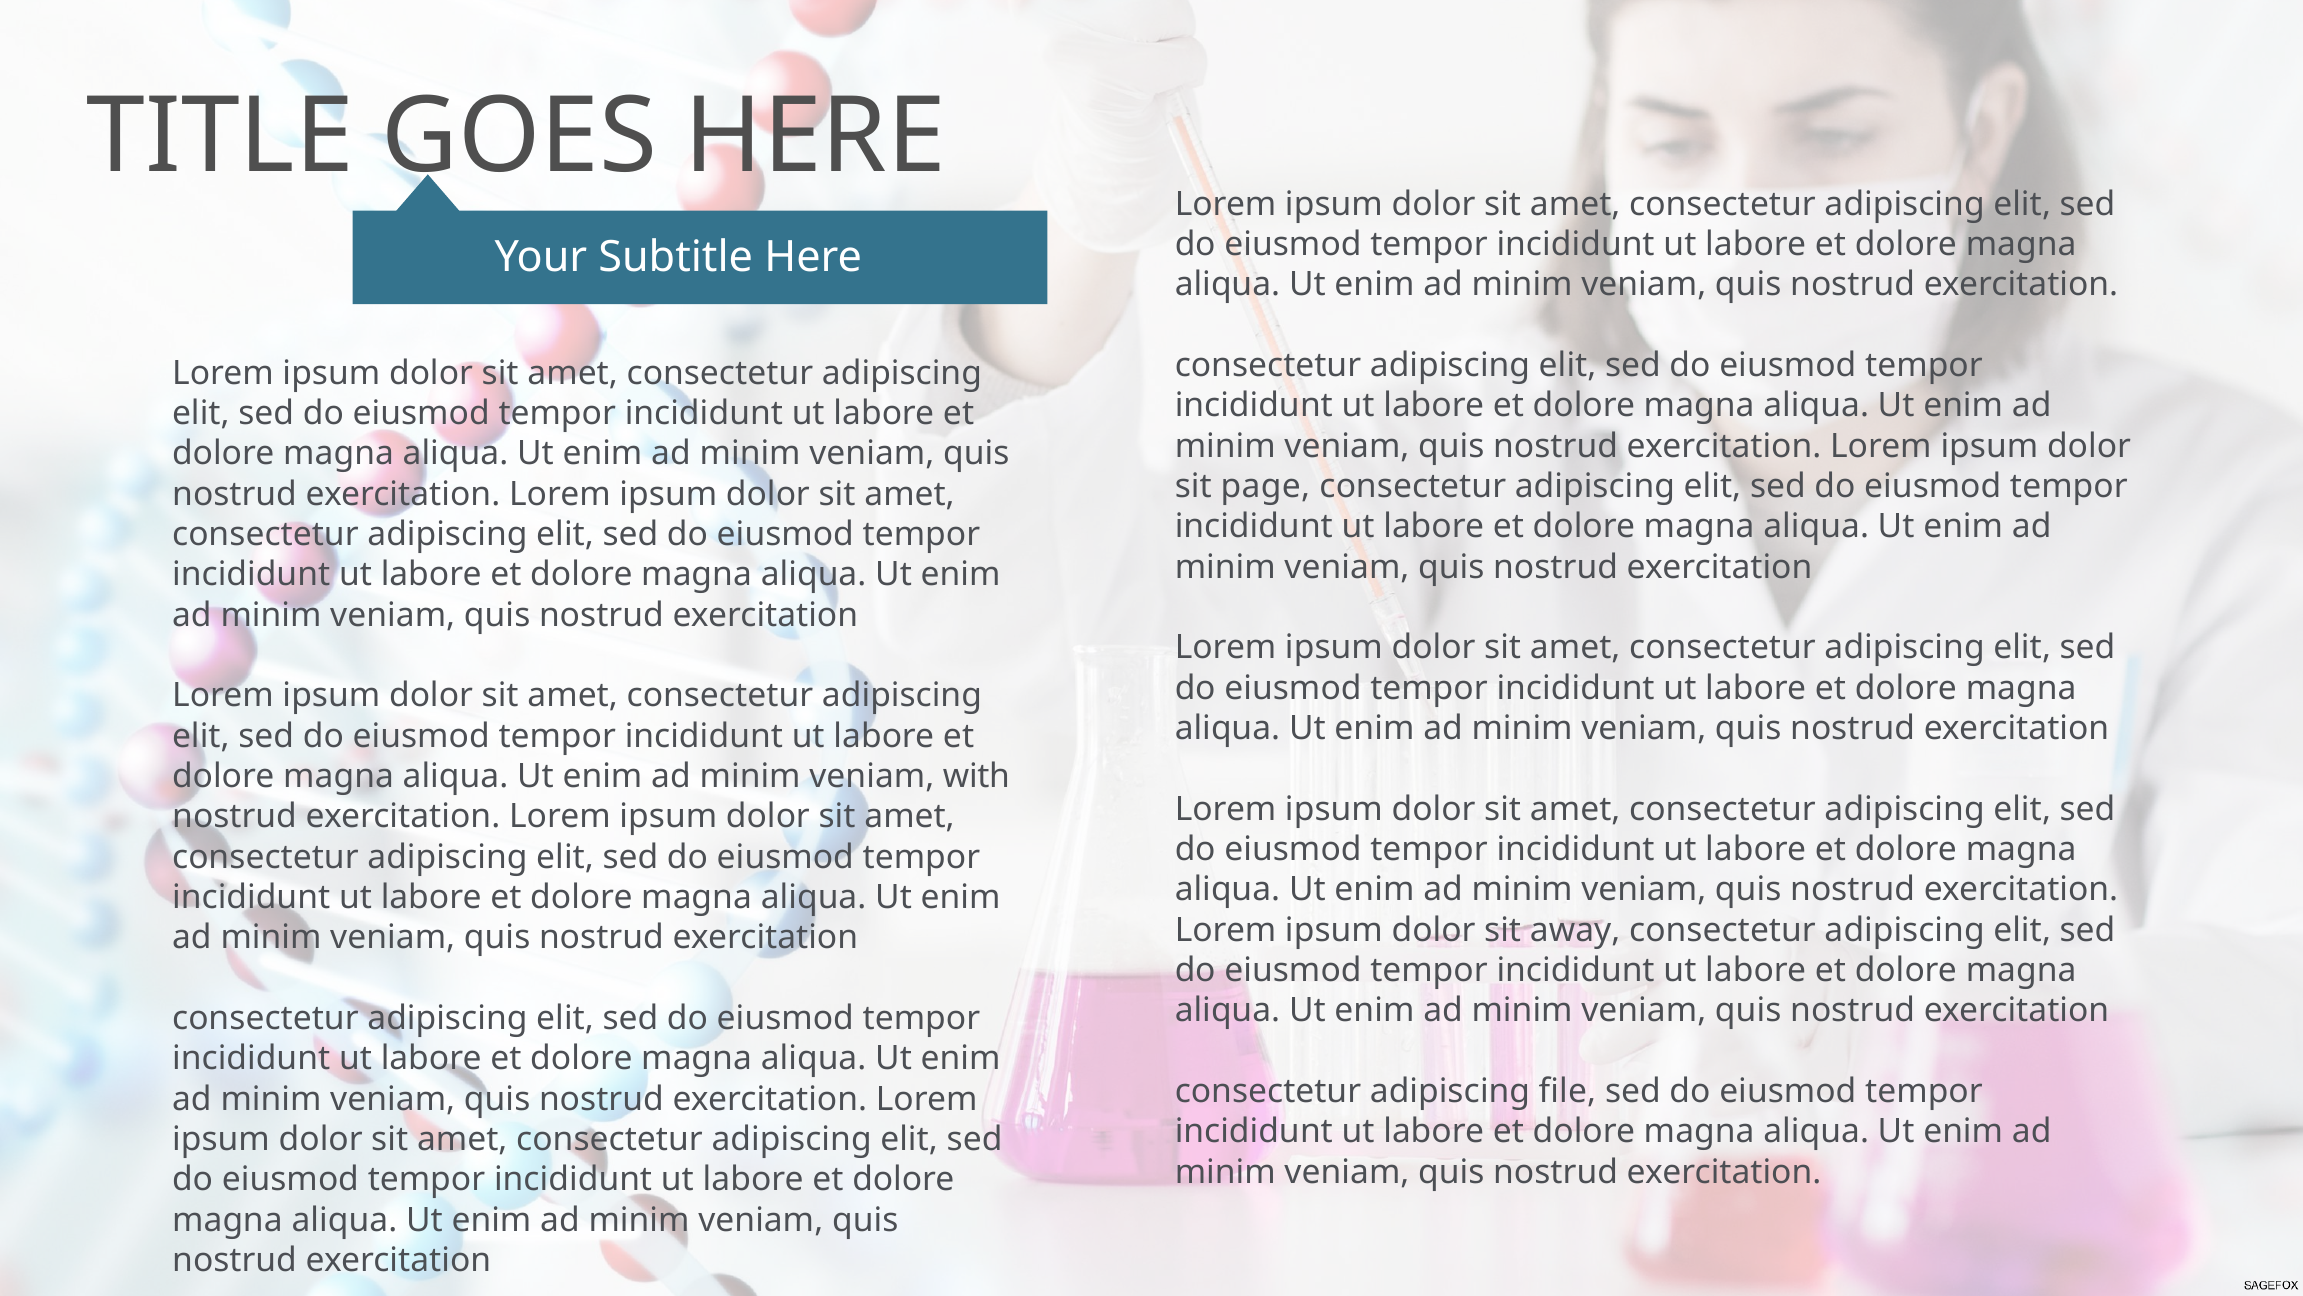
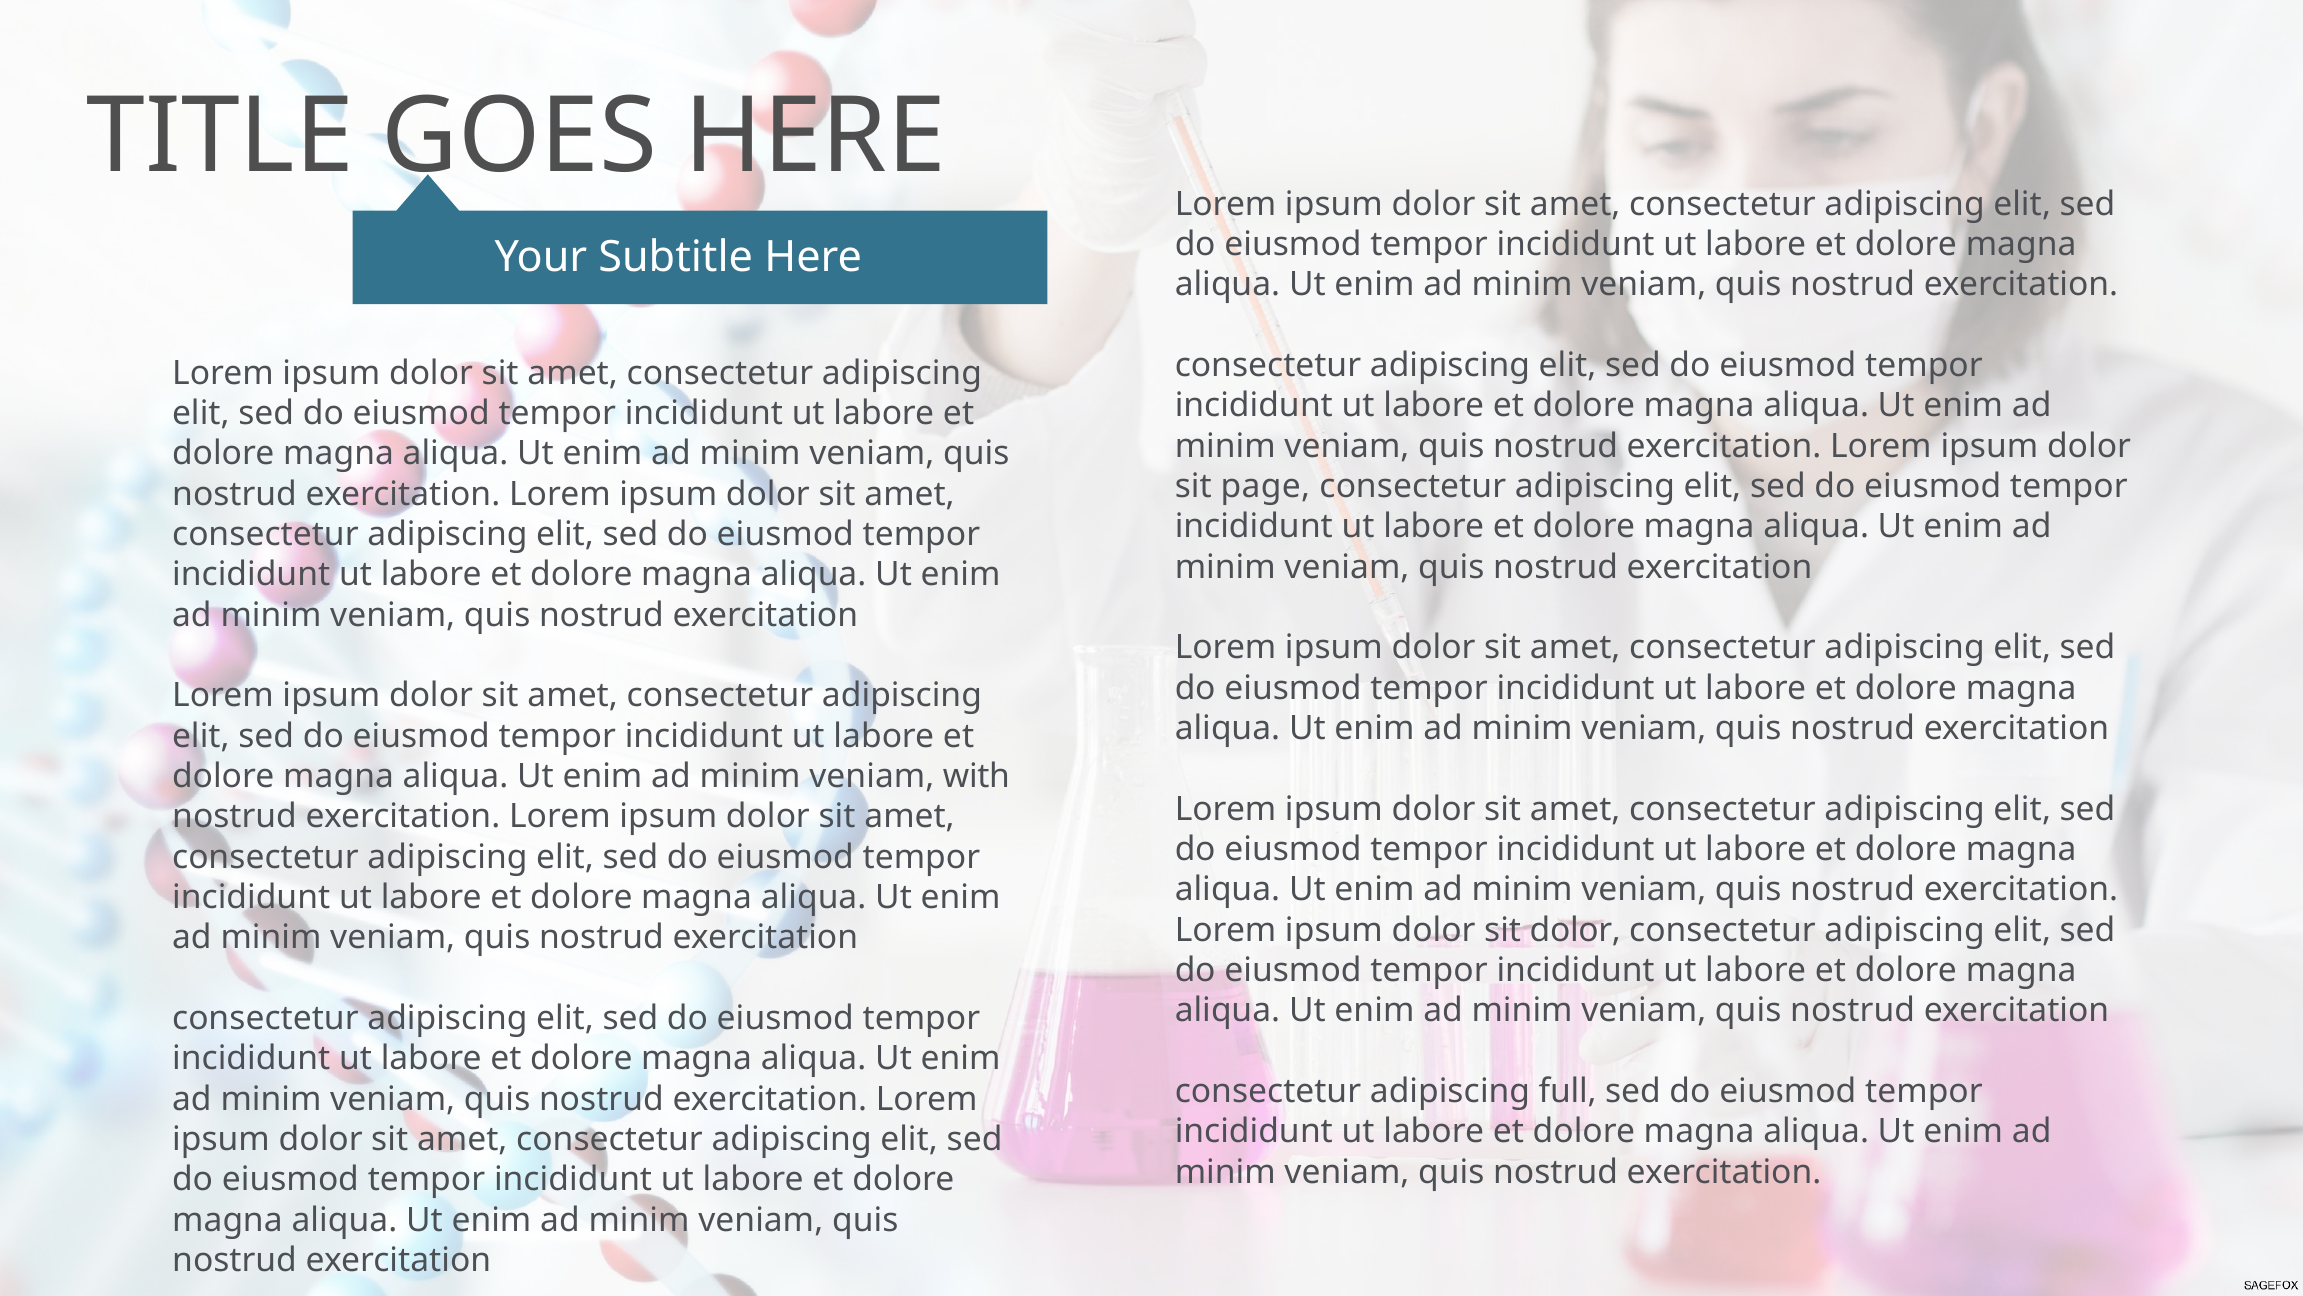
sit away: away -> dolor (1575, 930)
file: file -> full (1568, 1091)
